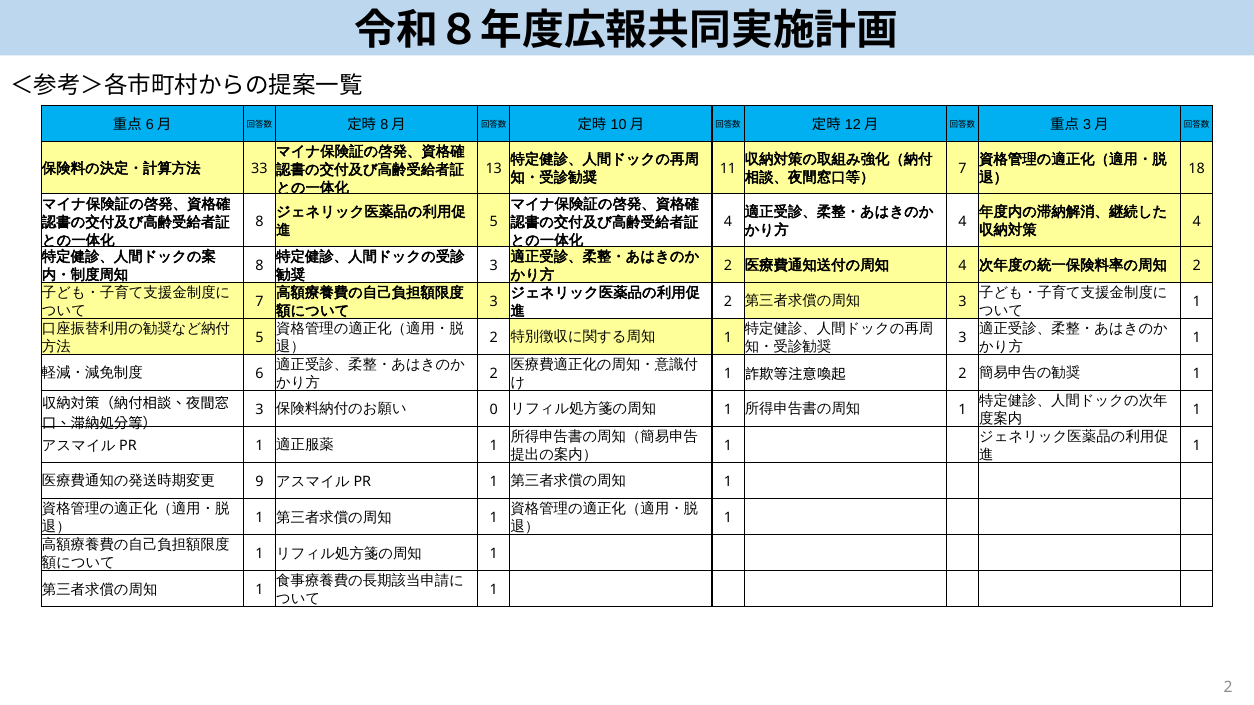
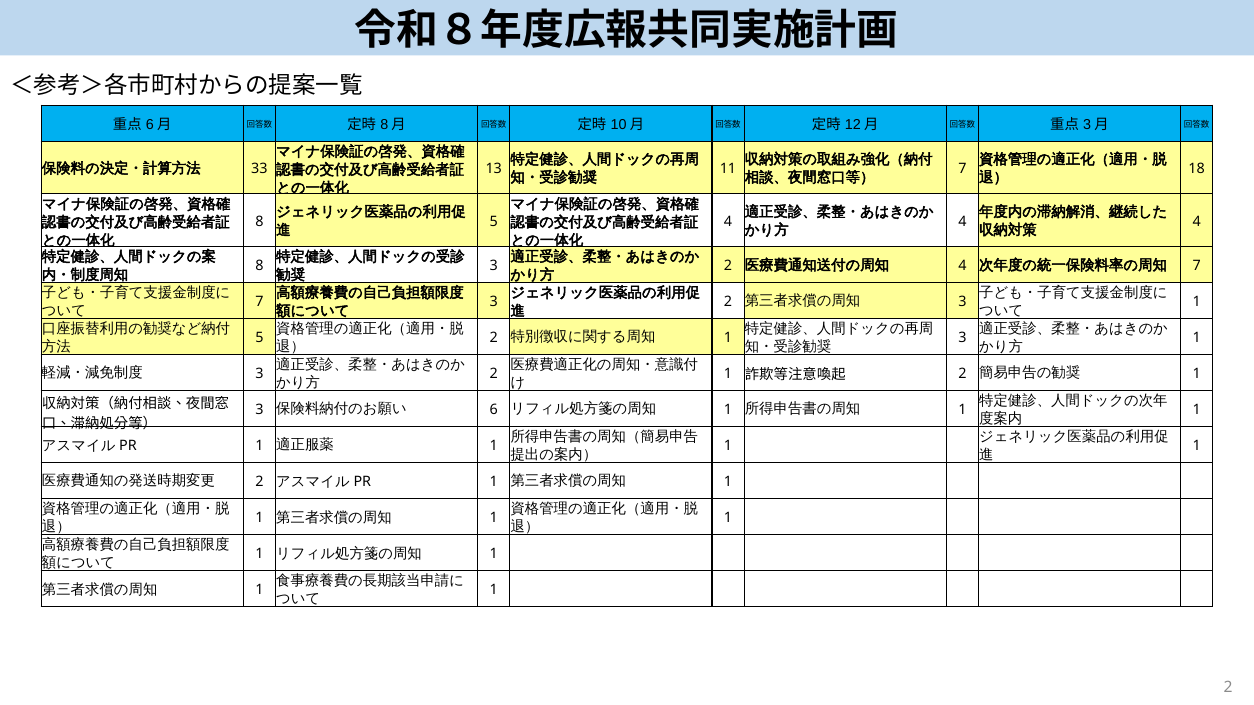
2: 2 -> 7 (1197, 266)
6: 6 -> 3 (259, 374)
0: 0 -> 6 (494, 410)
9: 9 -> 2 (259, 482)
